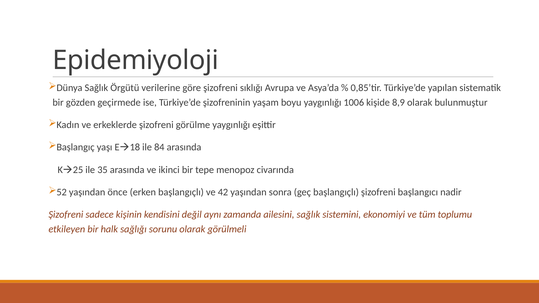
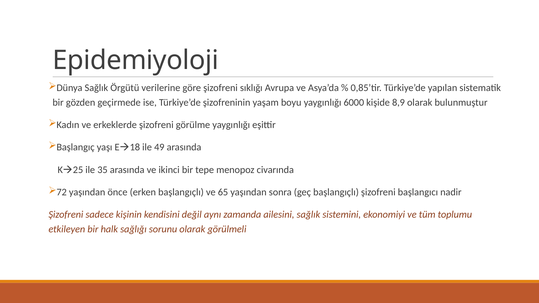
1006: 1006 -> 6000 (354, 103)
84: 84 -> 49 (159, 147)
52: 52 -> 72 (62, 192)
42: 42 -> 65 (223, 192)
